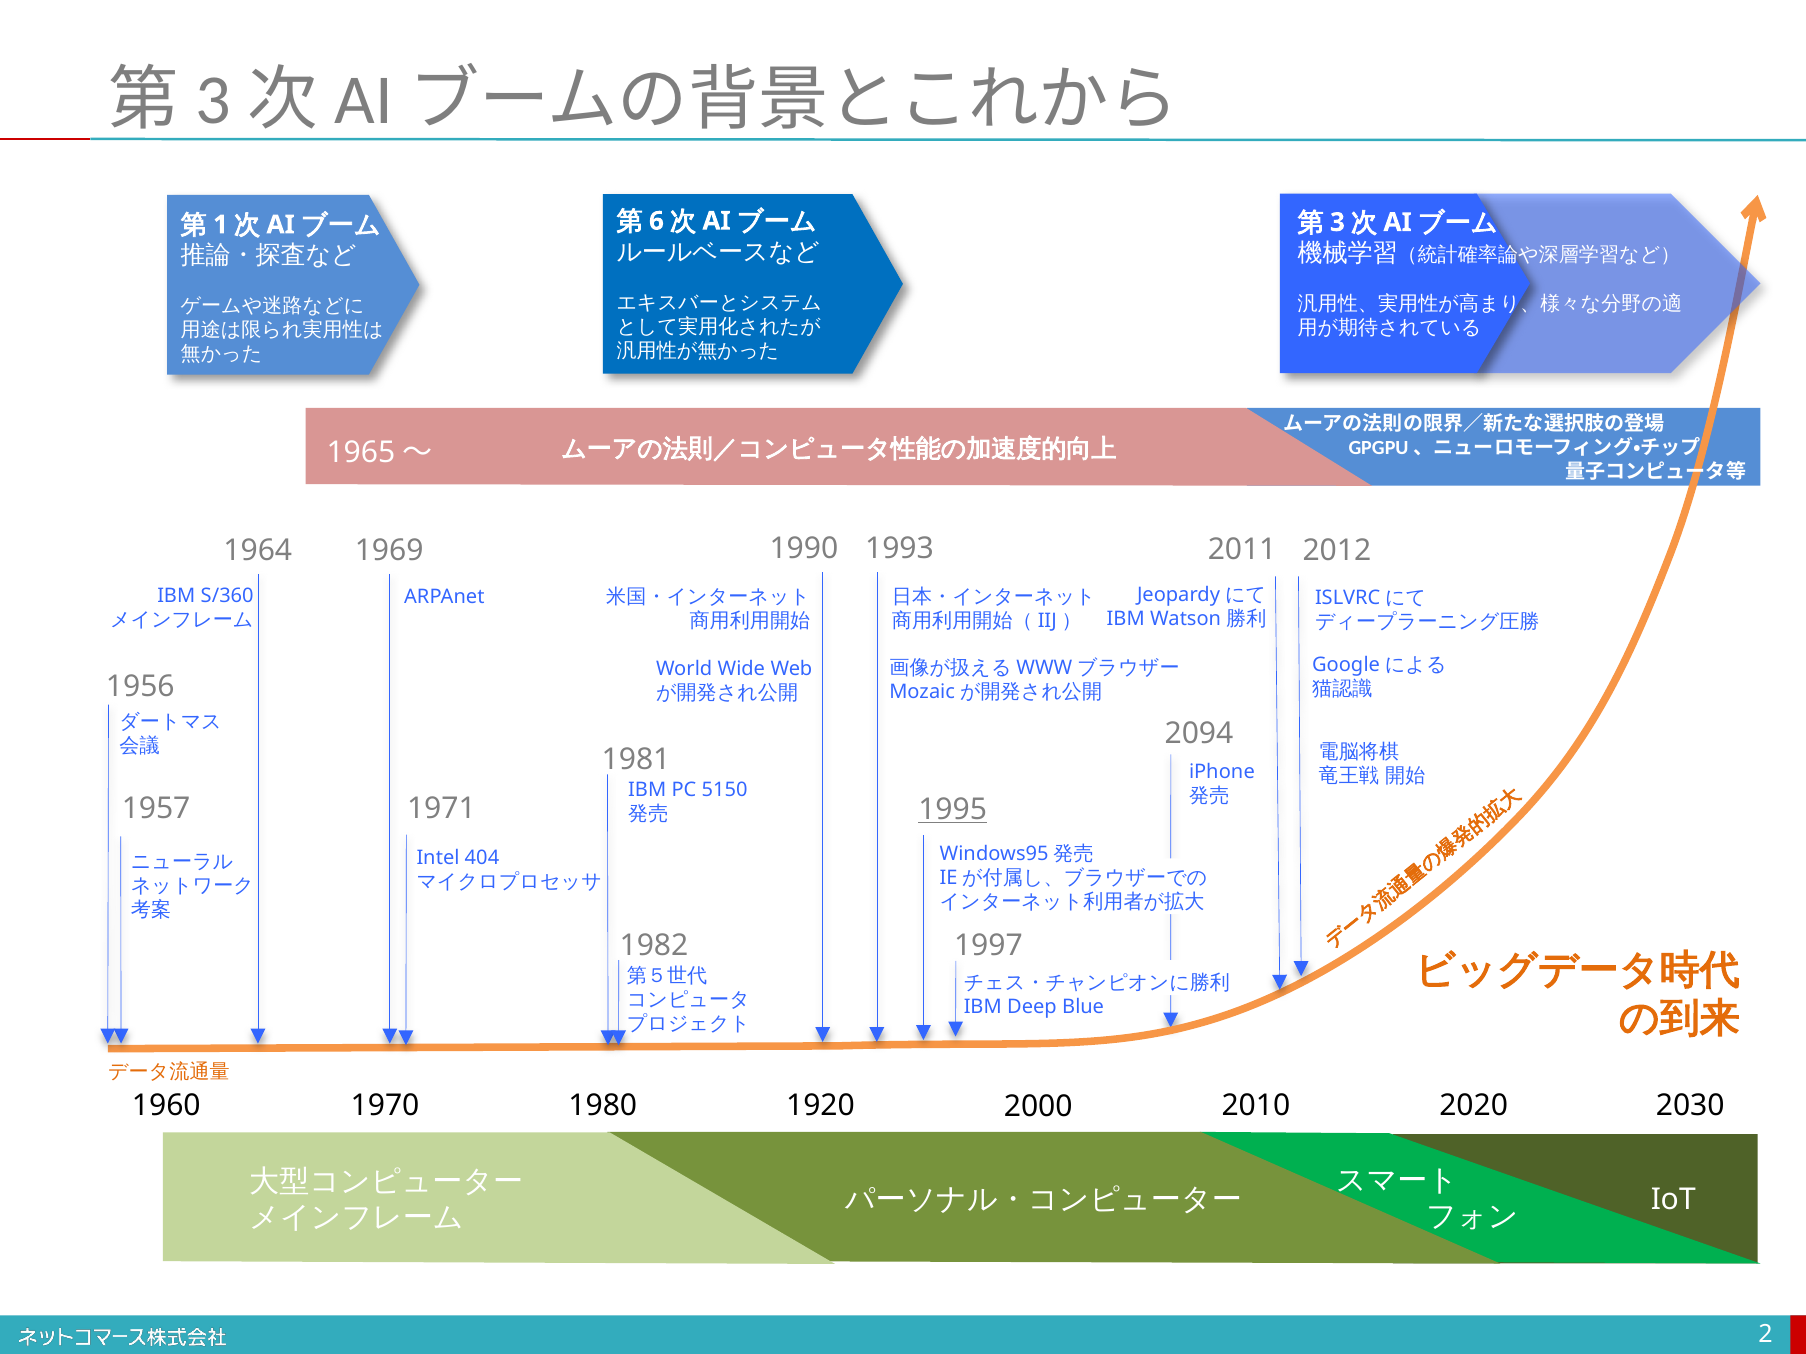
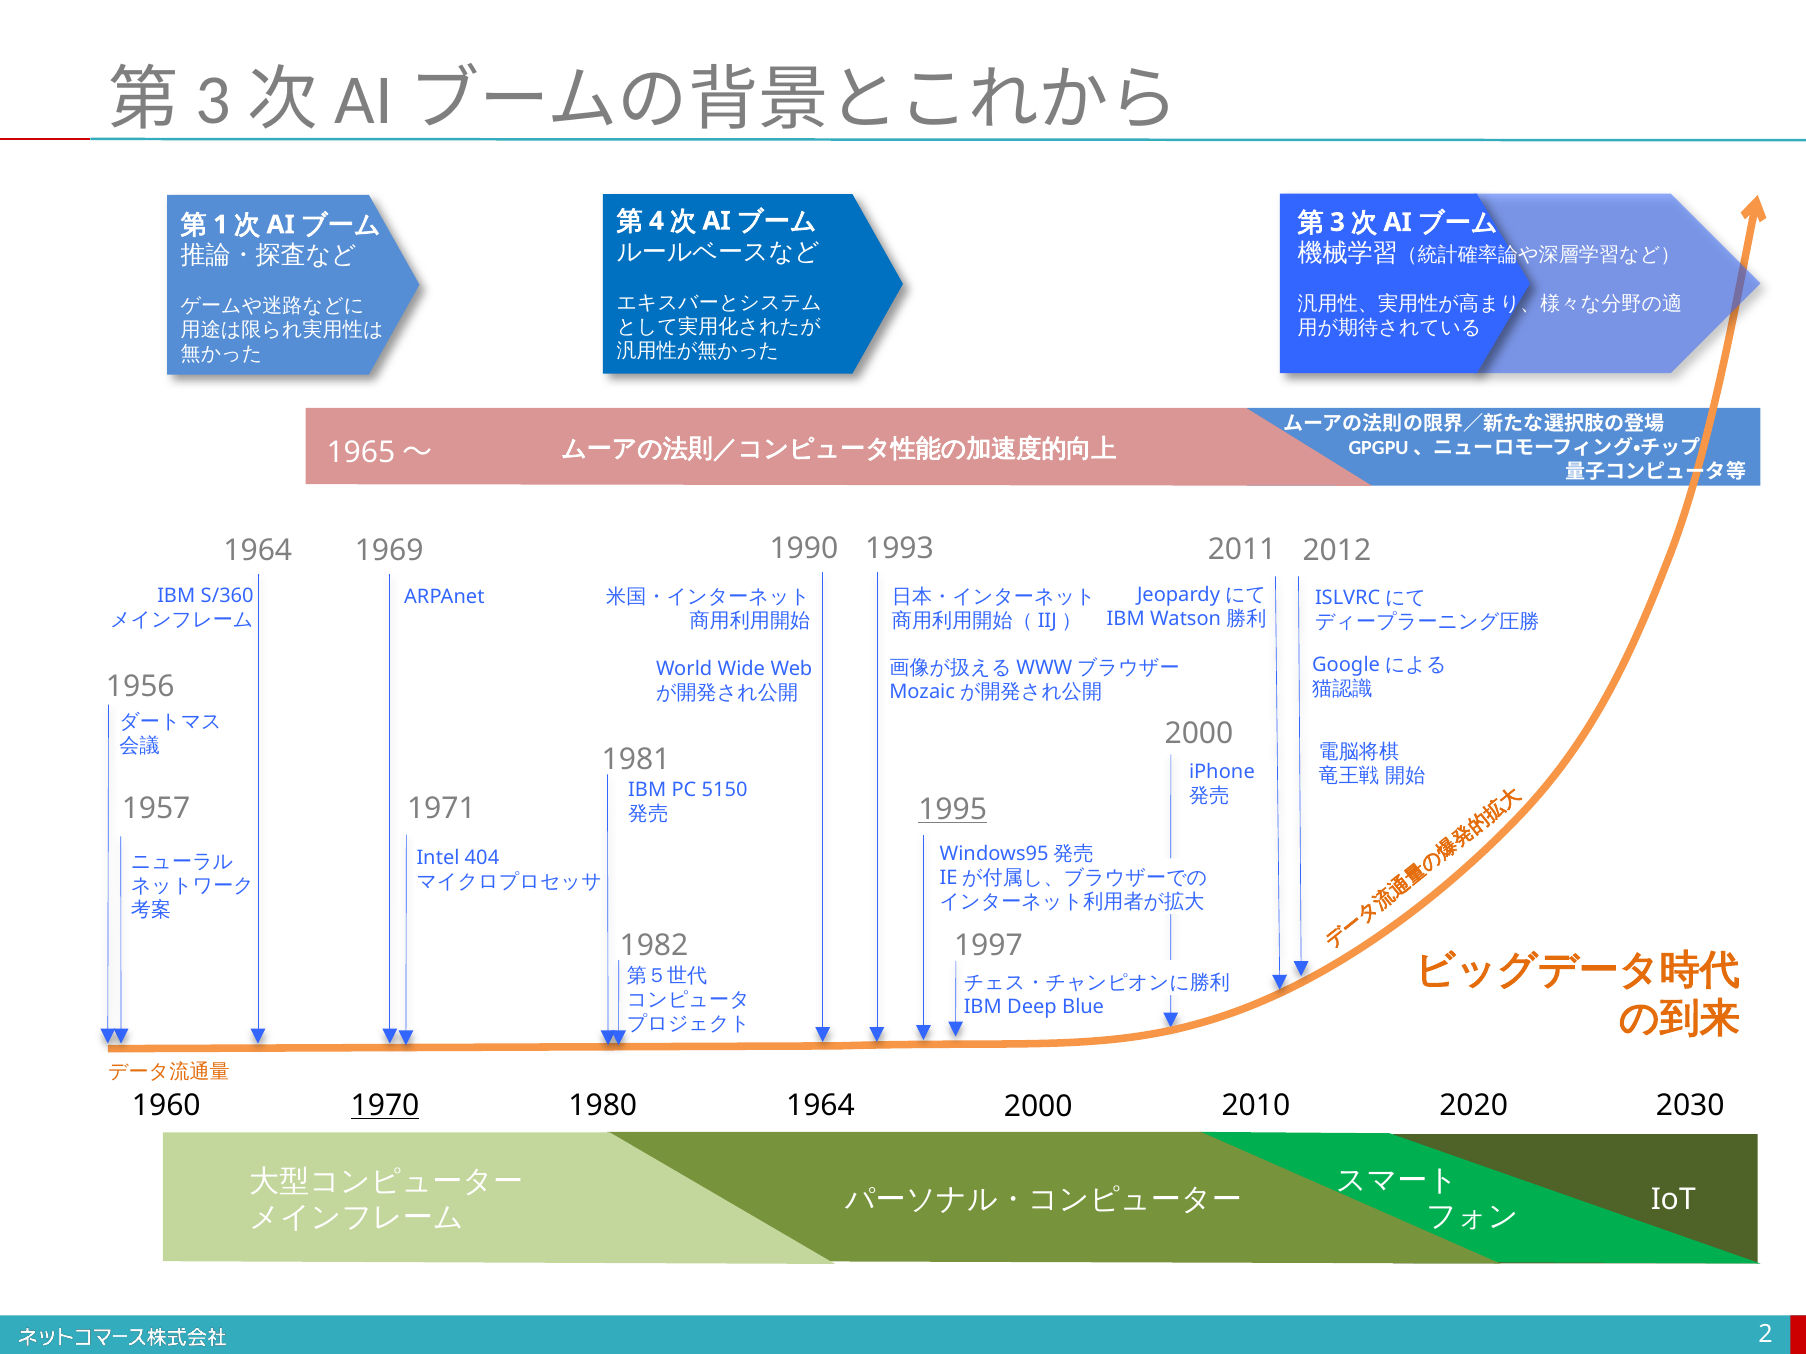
6: 6 -> 4 (656, 221)
2094: 2094 -> 2000 (1199, 734)
1970 underline: none -> present (385, 1106)
1980 1920: 1920 -> 1964 (821, 1106)
